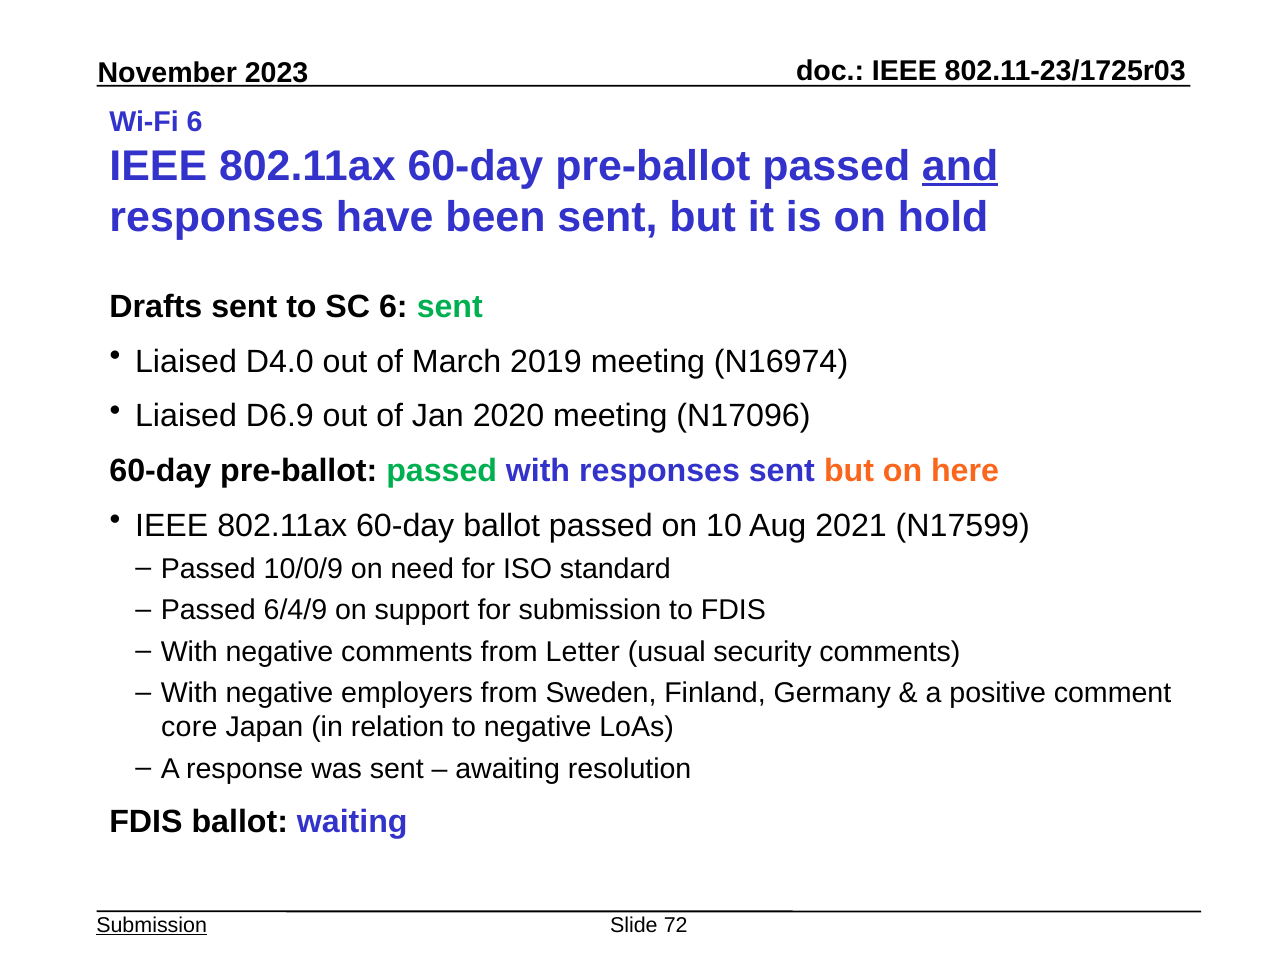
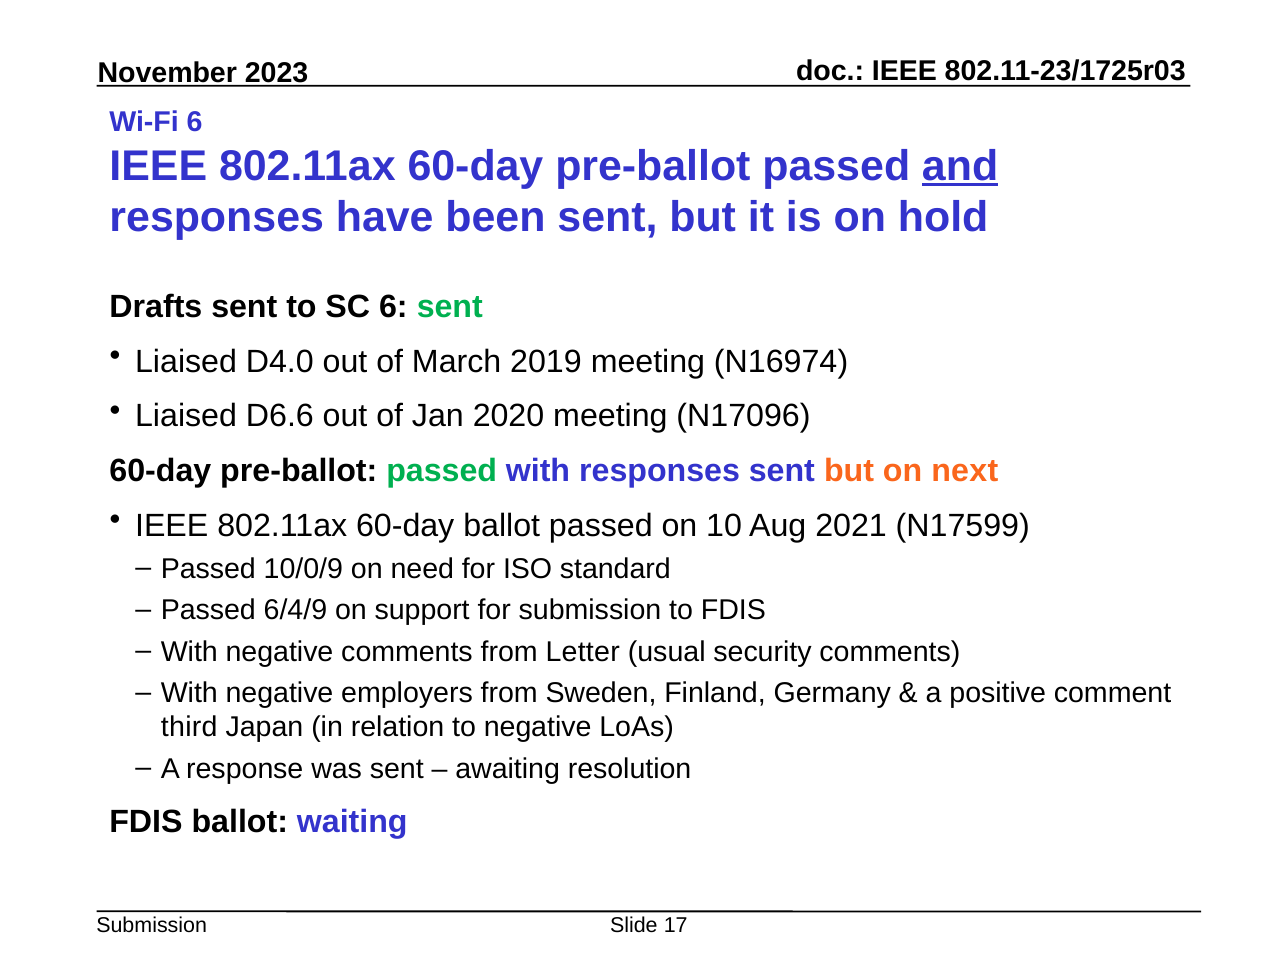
D6.9: D6.9 -> D6.6 (280, 416)
here: here -> next (965, 471)
core: core -> third (189, 728)
Submission underline: present -> none (152, 926)
72: 72 -> 17 (676, 926)
